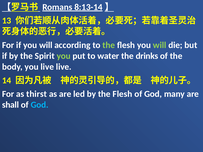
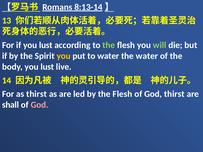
if you will: will -> lust (46, 45)
you colour: light green -> yellow (64, 56)
the drinks: drinks -> water (147, 56)
body you live: live -> lust (47, 67)
God many: many -> thirst (174, 94)
God colour: light blue -> pink (40, 105)
